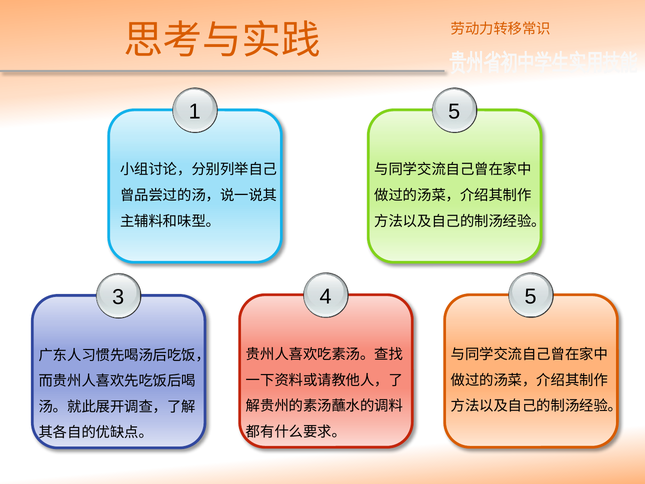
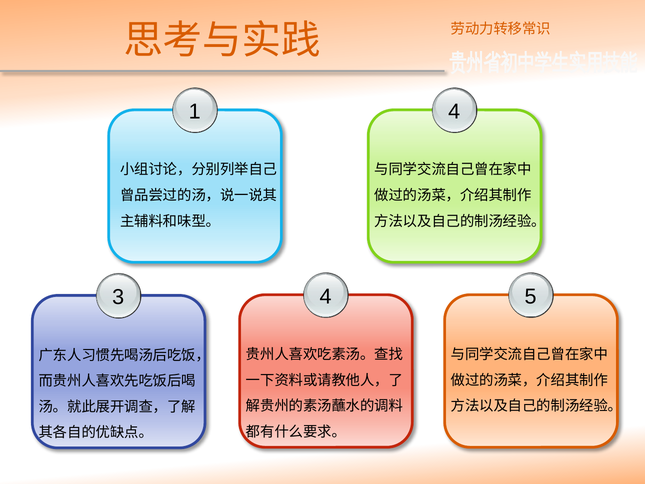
1 5: 5 -> 4 (454, 112)
